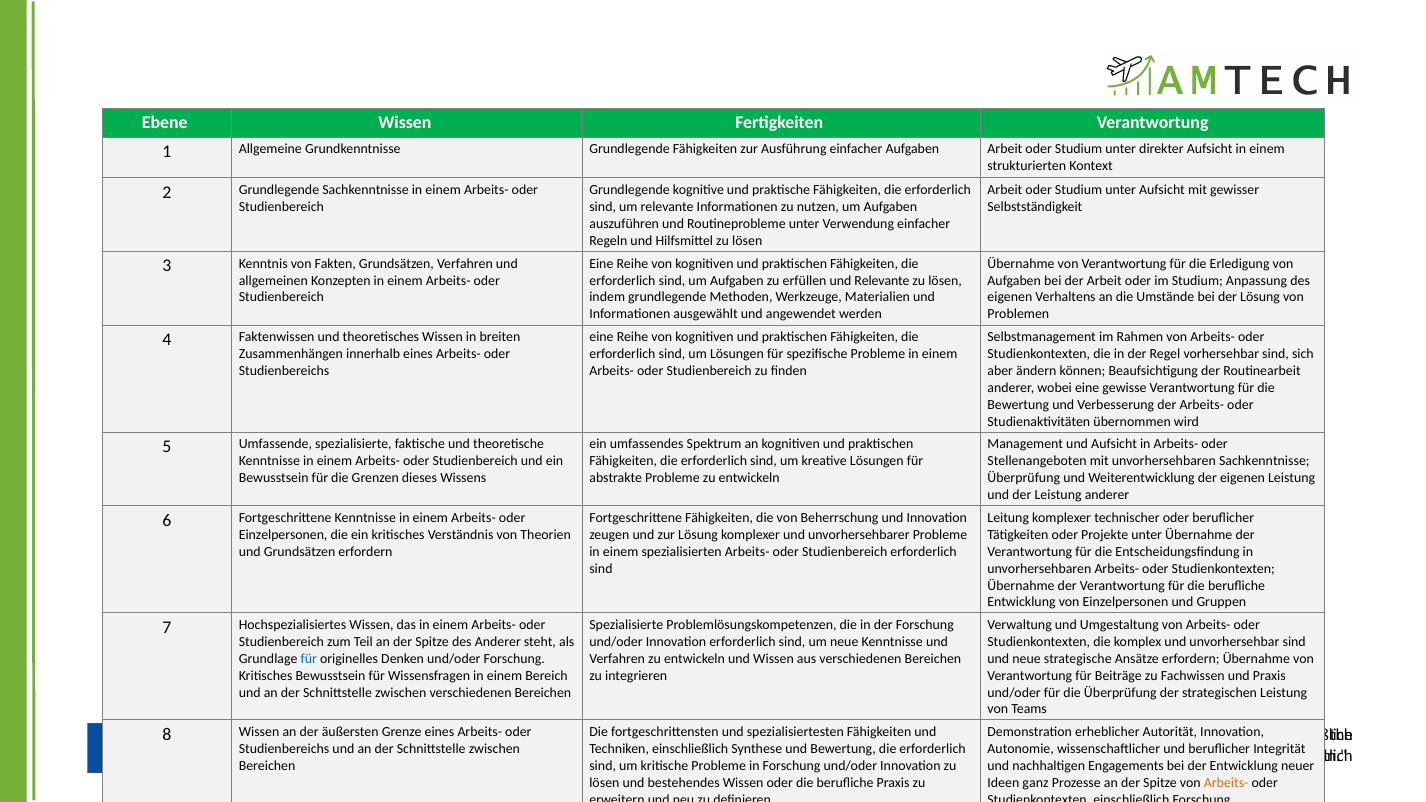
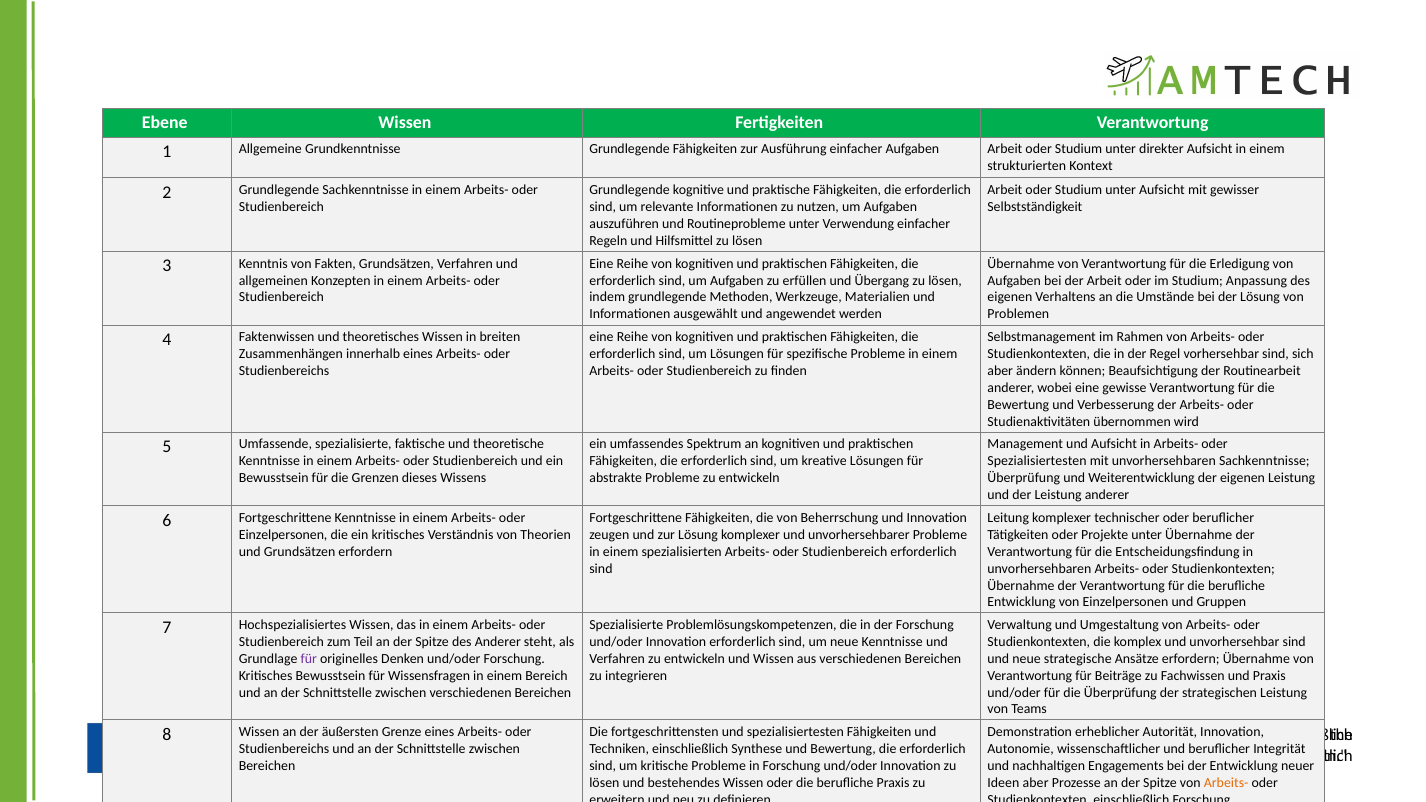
und Relevante: Relevante -> Übergang (882, 280)
Stellenangeboten: Stellenangeboten -> Spezialisiertesten (1037, 461)
für colour: blue -> purple (309, 659)
Ideen ganz: ganz -> aber (1036, 783)
